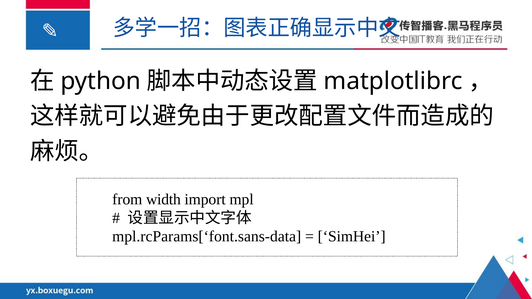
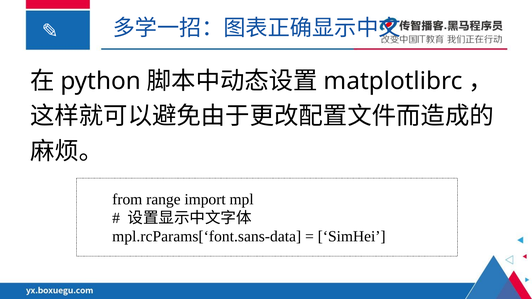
width: width -> range (163, 199)
